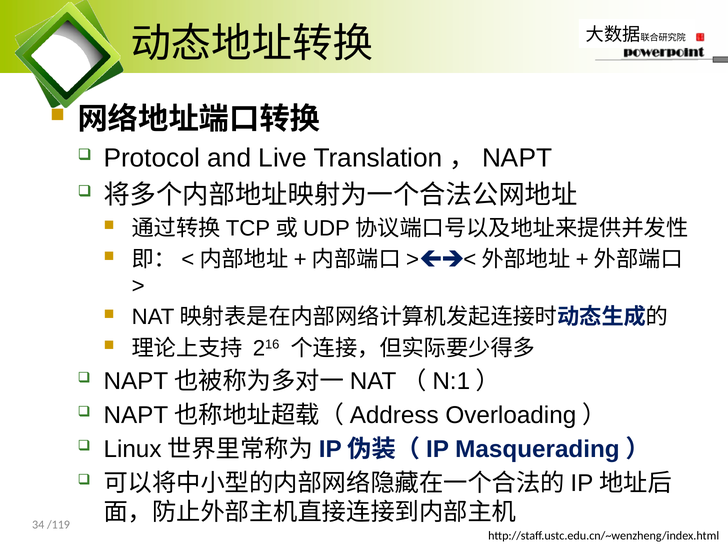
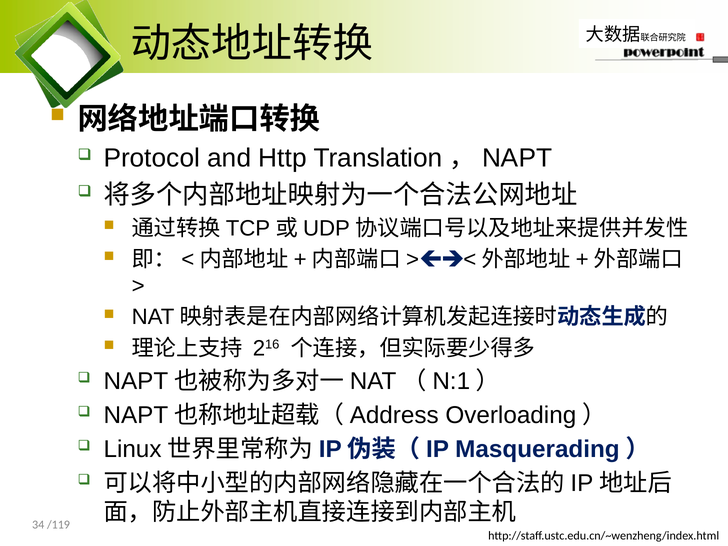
Live: Live -> Http (283, 158)
